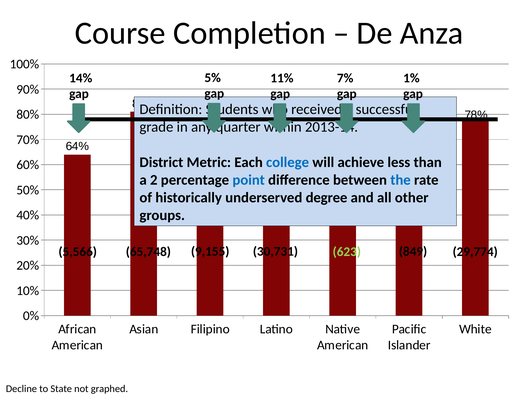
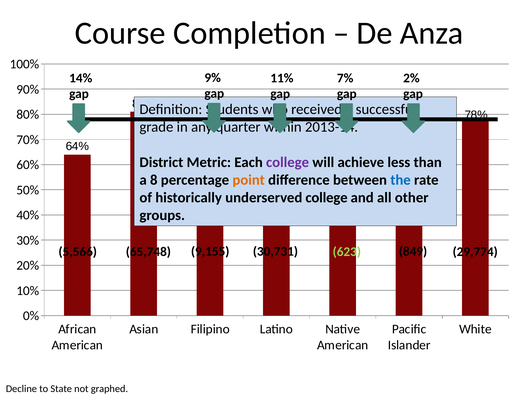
5%: 5% -> 9% (213, 78)
1%: 1% -> 2% (411, 78)
college colour: blue -> purple (288, 163)
2: 2 -> 8 (154, 180)
point colour: blue -> orange (249, 180)
underserved degree: degree -> college (327, 198)
